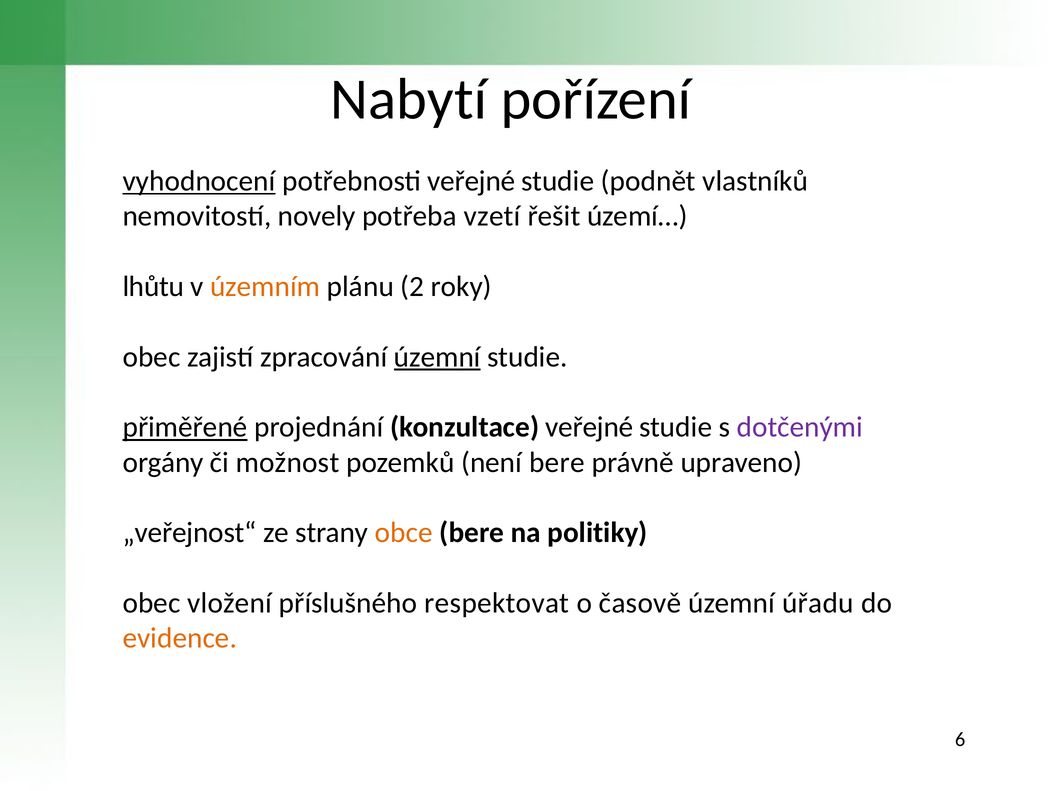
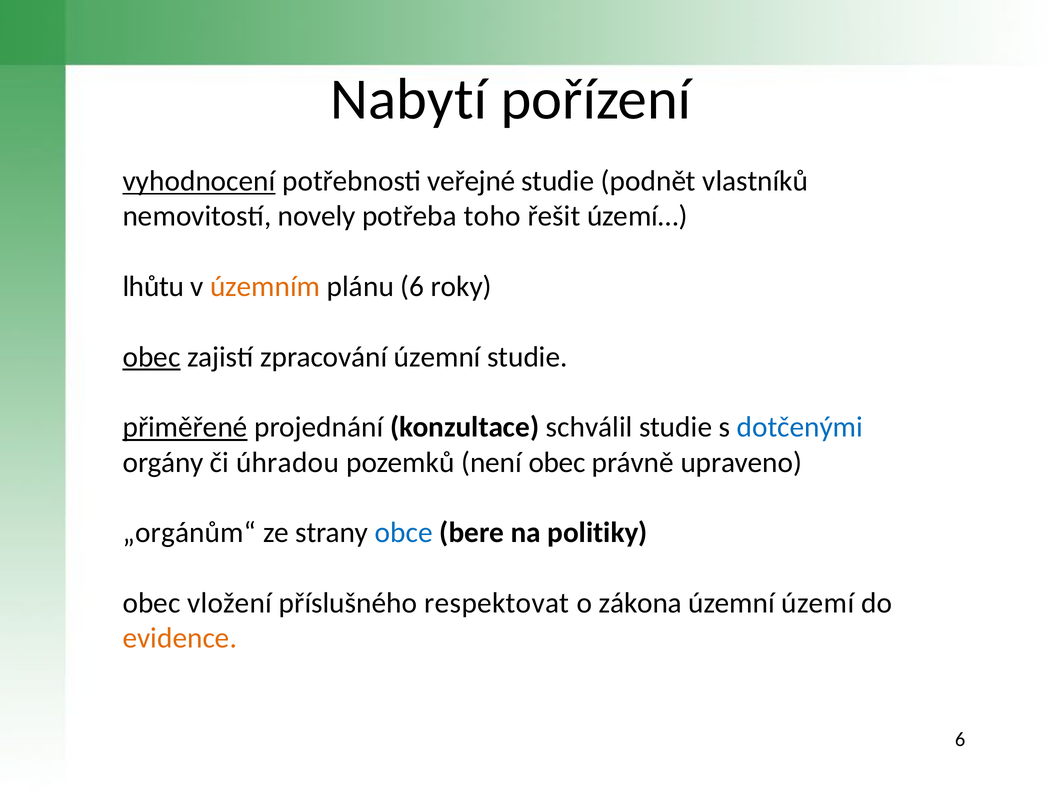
vzetí: vzetí -> toho (492, 216)
plánu 2: 2 -> 6 (412, 287)
obec underline: none -> present (152, 357)
územní underline: present -> none (437, 357)
konzultace veřejné: veřejné -> schválil (589, 427)
dotčenými colour: purple -> blue (800, 427)
možnost: možnost -> úhradou (288, 463)
není bere: bere -> obec (557, 463)
„veřejnost“: „veřejnost“ -> „orgánům“ (189, 533)
obce colour: orange -> blue (404, 533)
časově: časově -> zákona (640, 603)
úřadu: úřadu -> území (818, 603)
